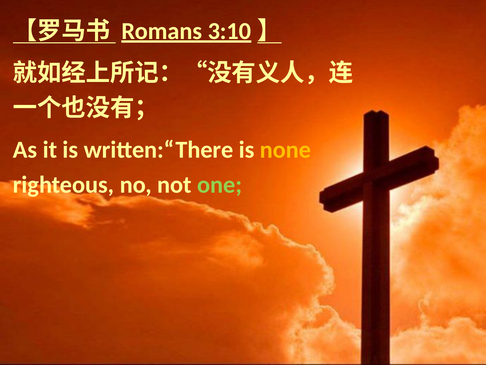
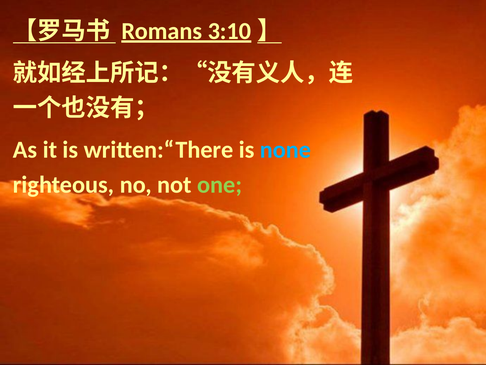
none colour: yellow -> light blue (286, 150)
